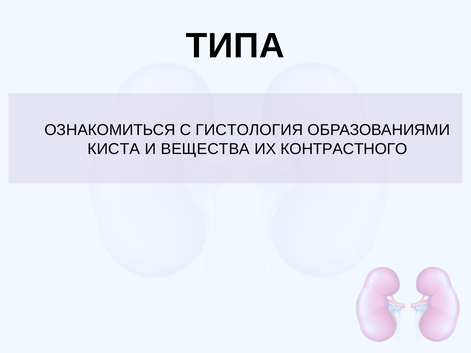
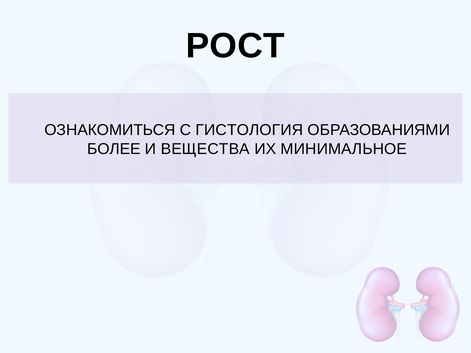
ТИПА: ТИПА -> РОСТ (235, 46)
КИСТА: КИСТА -> БОЛЕЕ (114, 149)
КОНТРАСТНОГО: КОНТРАСТНОГО -> МИНИМАЛЬНОЕ (344, 149)
